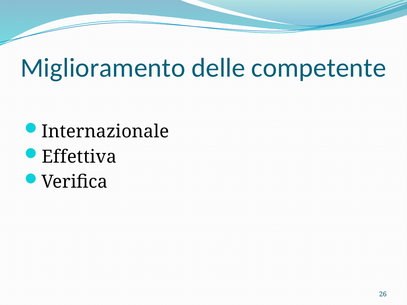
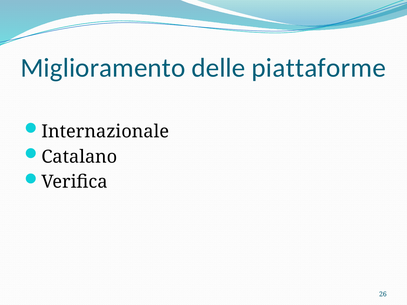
competente: competente -> piattaforme (319, 68)
Effettiva: Effettiva -> Catalano (79, 157)
